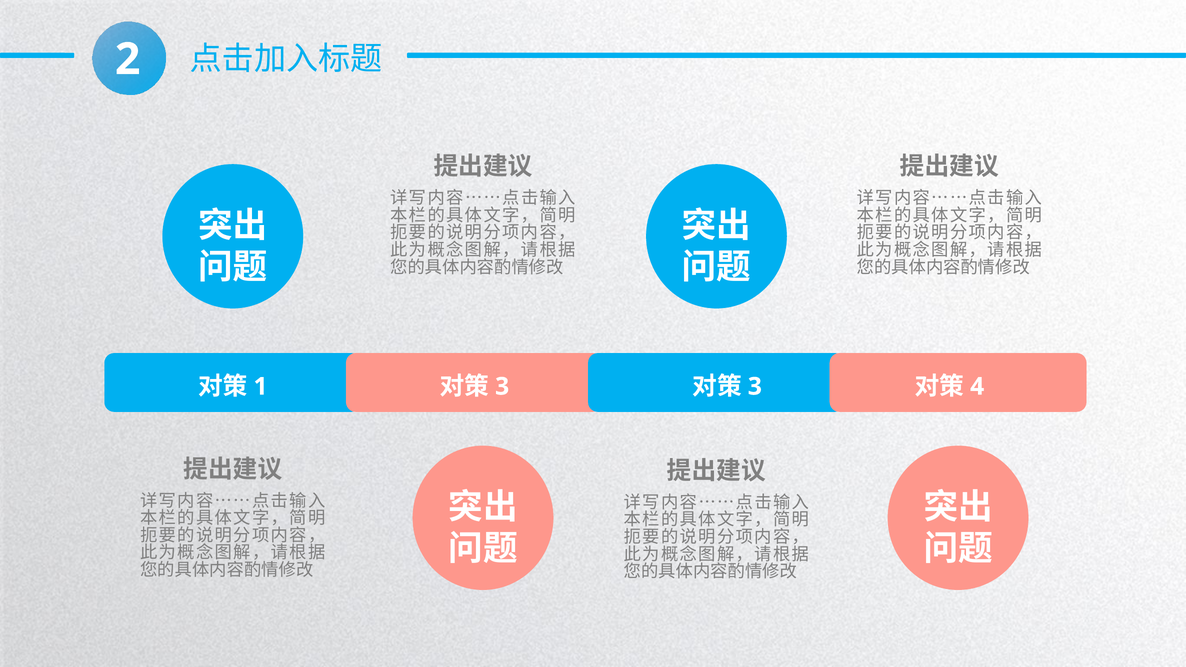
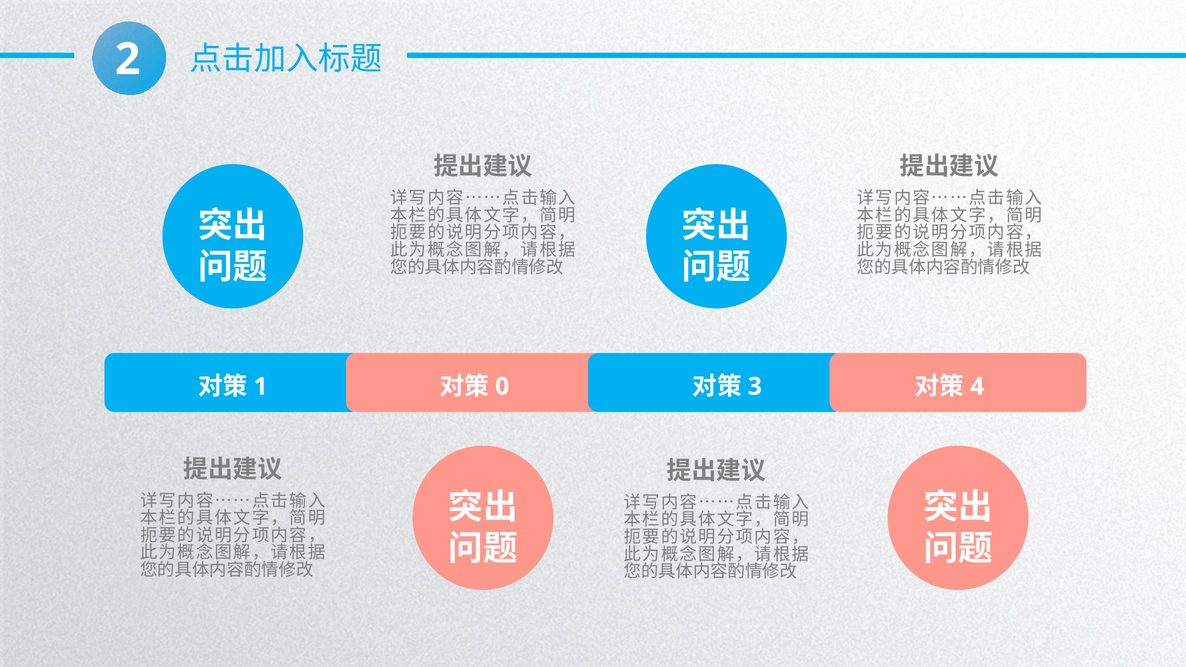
3: 3 -> 0 (502, 387)
